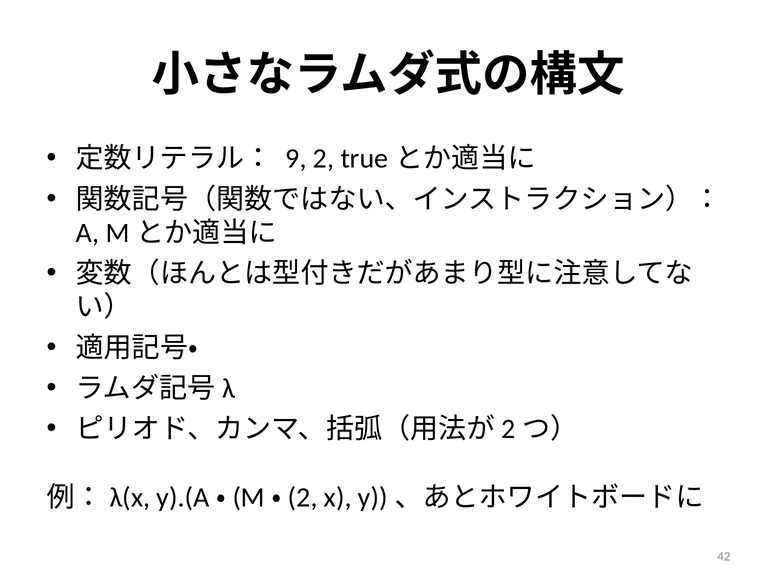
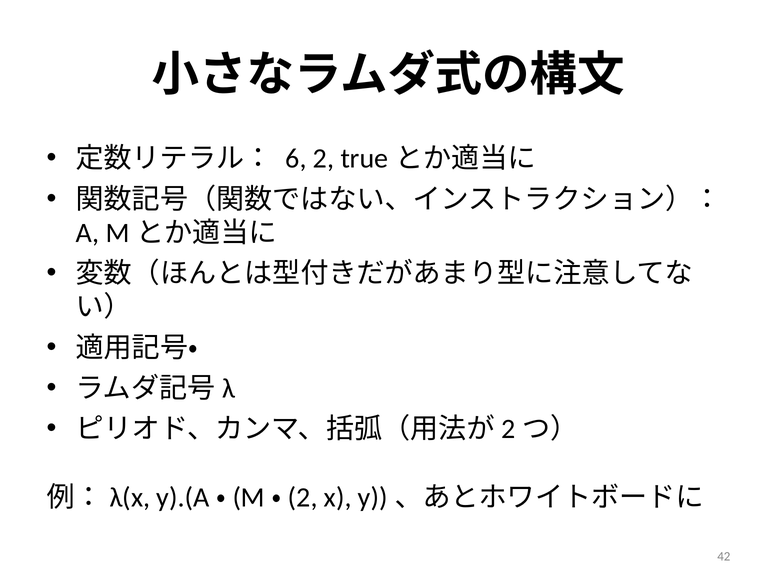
9: 9 -> 6 (296, 159)
